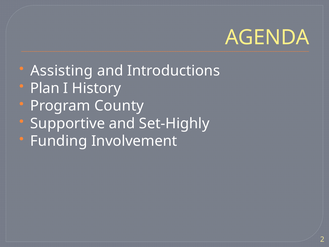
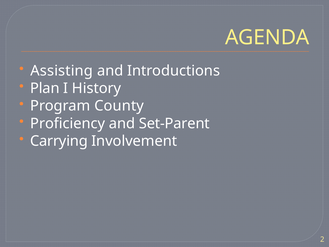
Supportive: Supportive -> Proficiency (68, 123)
Set-Highly: Set-Highly -> Set-Parent (174, 123)
Funding: Funding -> Carrying (59, 141)
